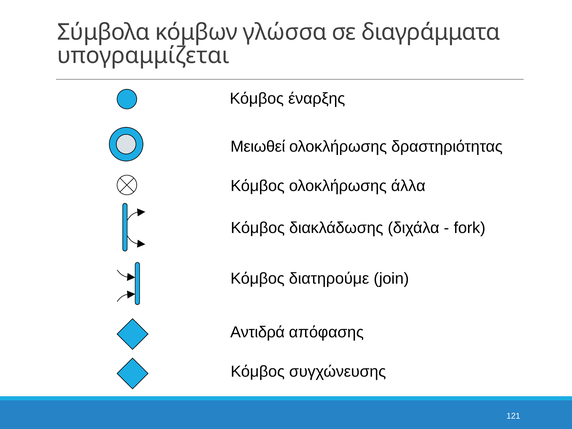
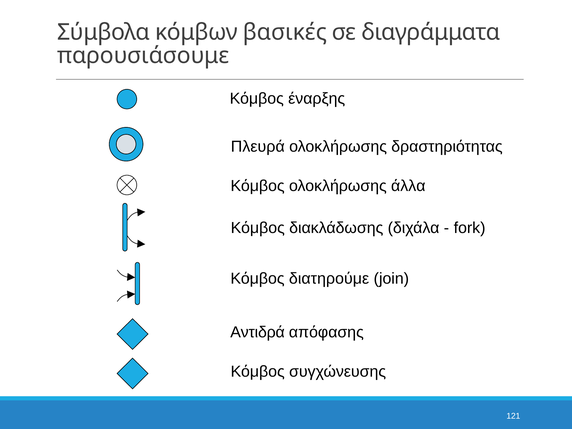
γλώσσα: γλώσσα -> βασικές (285, 32)
υπογραμμίζεται: υπογραμμίζεται -> παρουσιάσουμε (143, 56)
Μειωθεί: Μειωθεί -> Πλευρά (258, 146)
